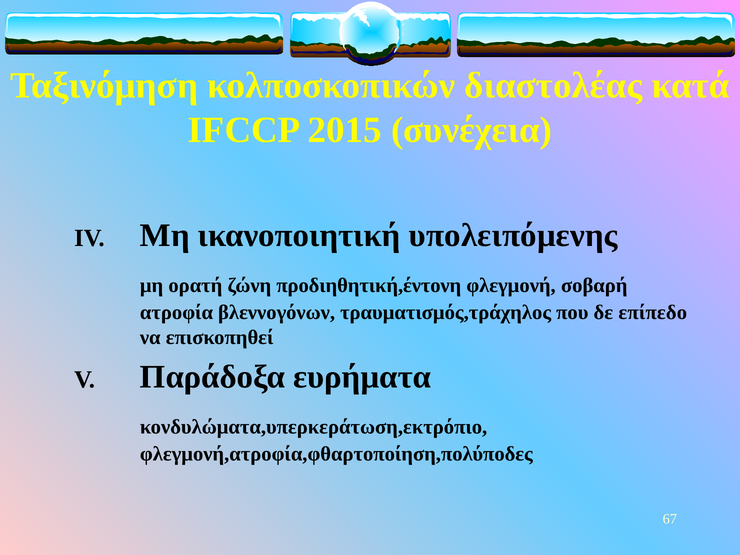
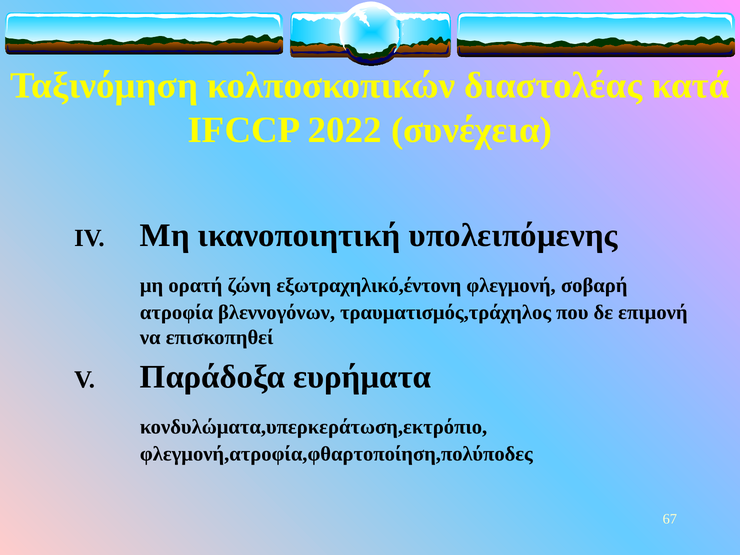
2015: 2015 -> 2022 (345, 130)
προδιηθητική,έντονη: προδιηθητική,έντονη -> εξωτραχηλικό,έντονη (369, 285)
επίπεδο: επίπεδο -> επιμονή (653, 313)
